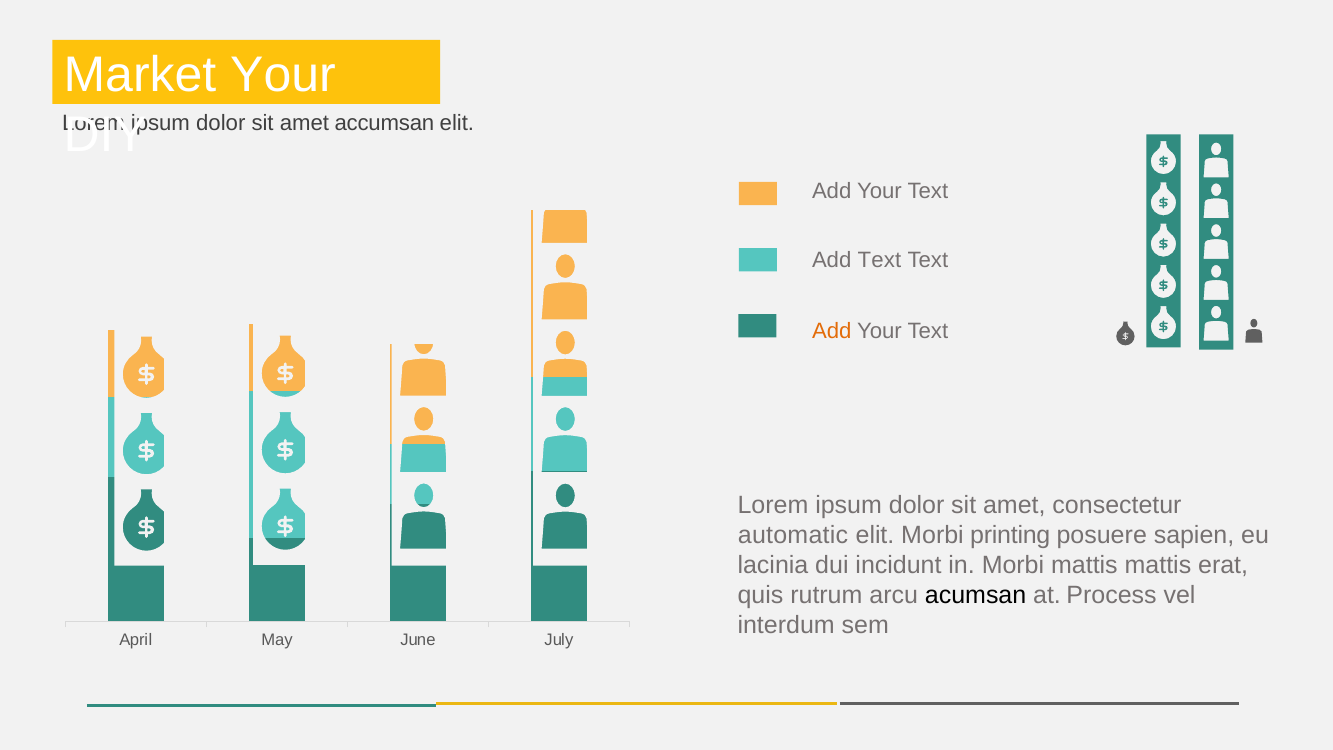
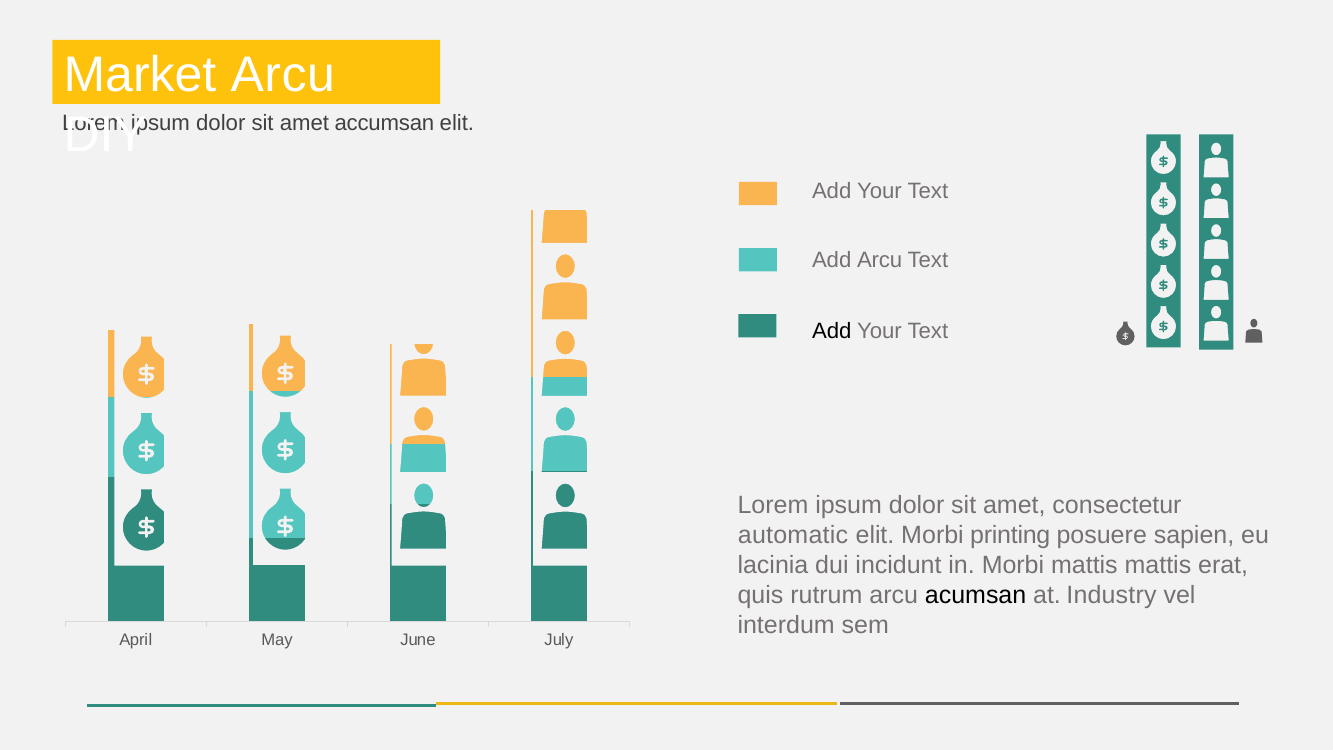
Market Your: Your -> Arcu (283, 75)
Add Text: Text -> Arcu (880, 260)
Add colour: orange -> black (832, 331)
Process: Process -> Industry (1111, 595)
